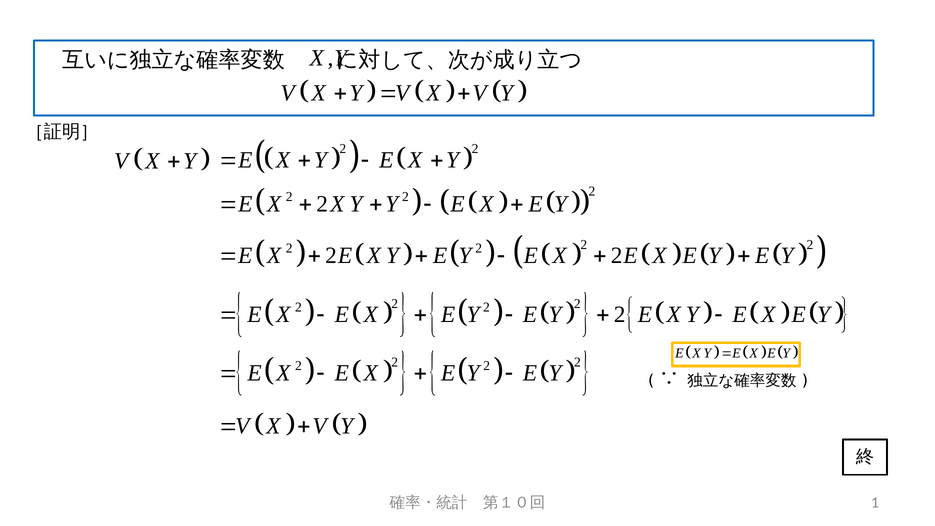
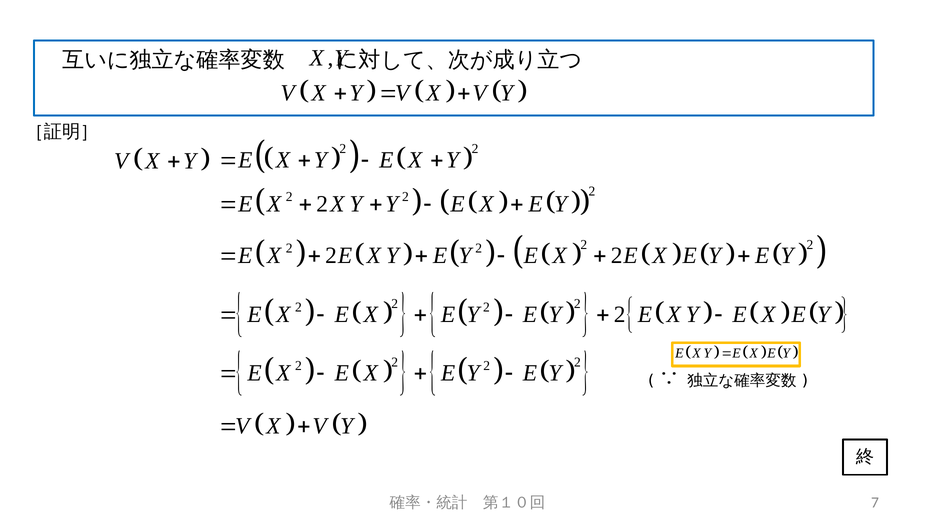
1: 1 -> 7 (875, 502)
